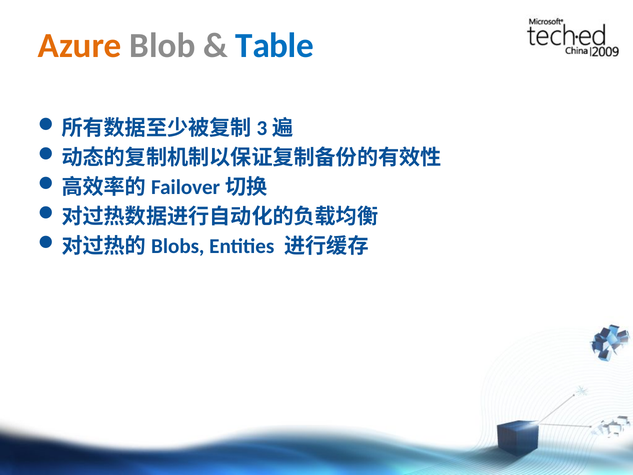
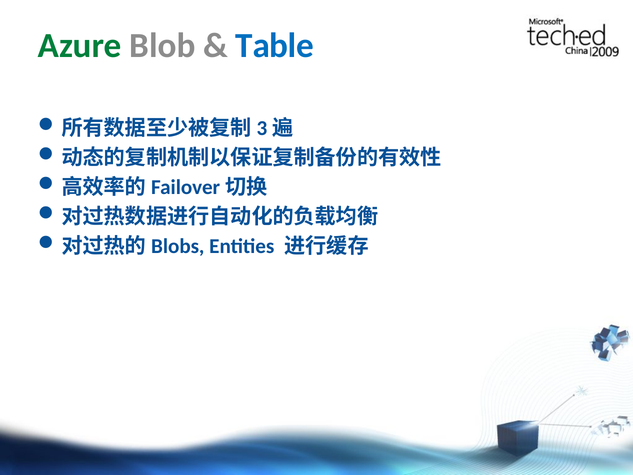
Azure colour: orange -> green (80, 46)
